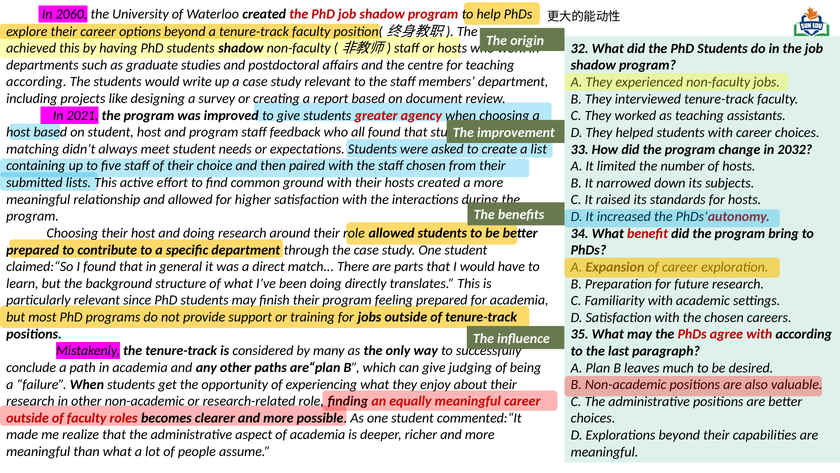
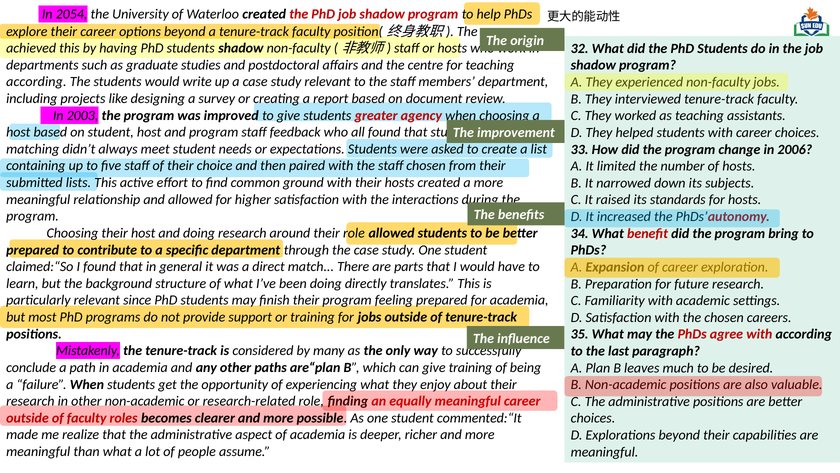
2060: 2060 -> 2054 (72, 14)
2021: 2021 -> 2003 (83, 115)
2032: 2032 -> 2006 (795, 149)
give judging: judging -> training (471, 367)
